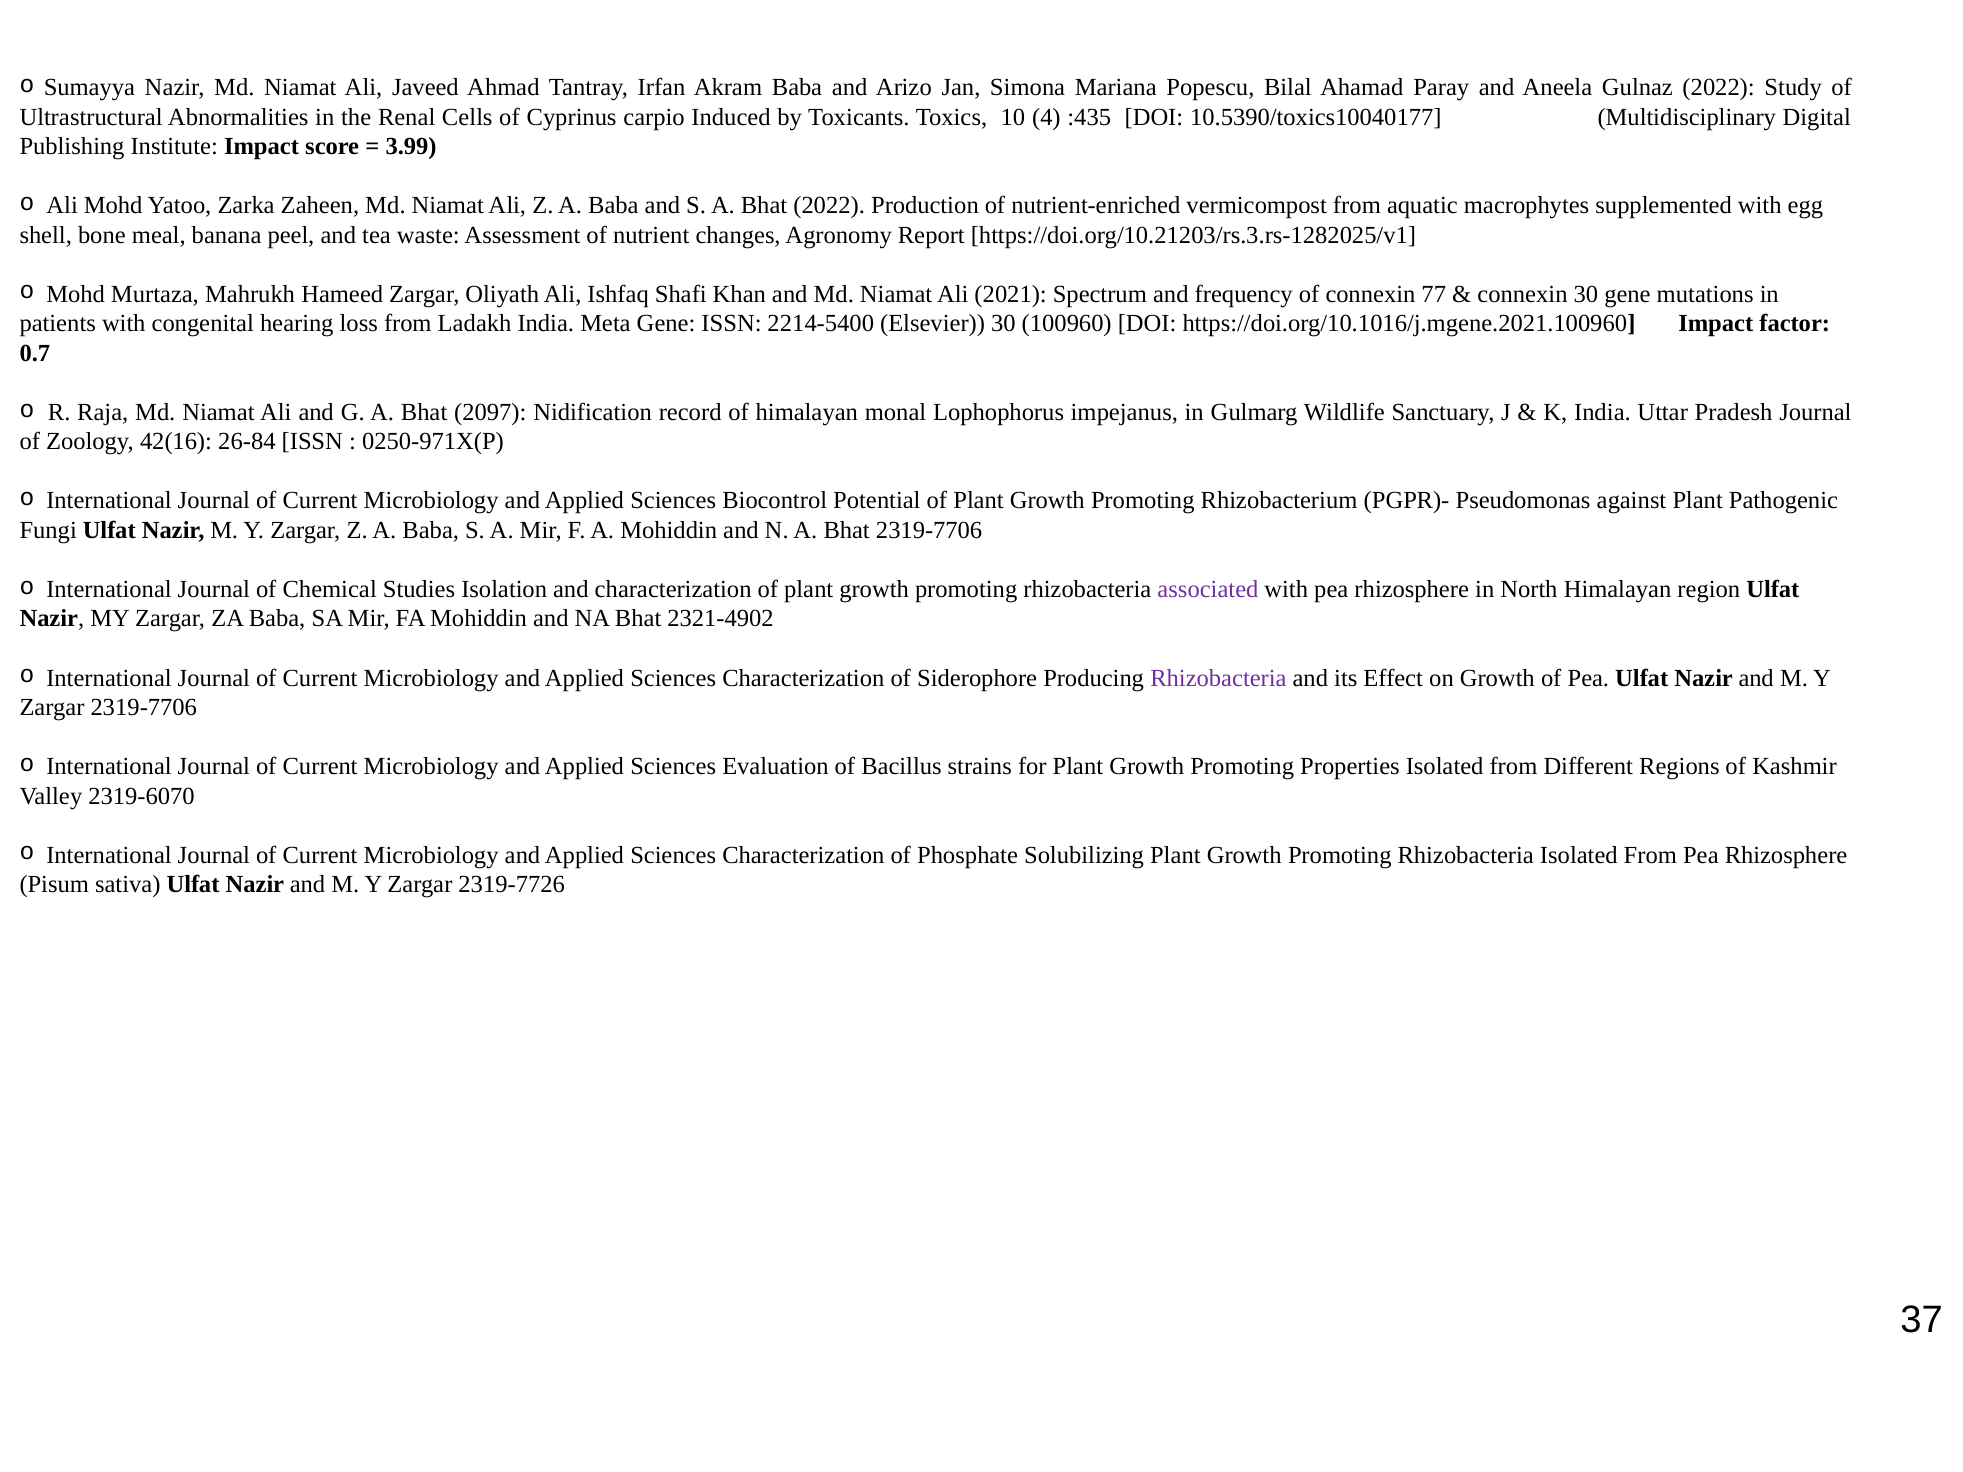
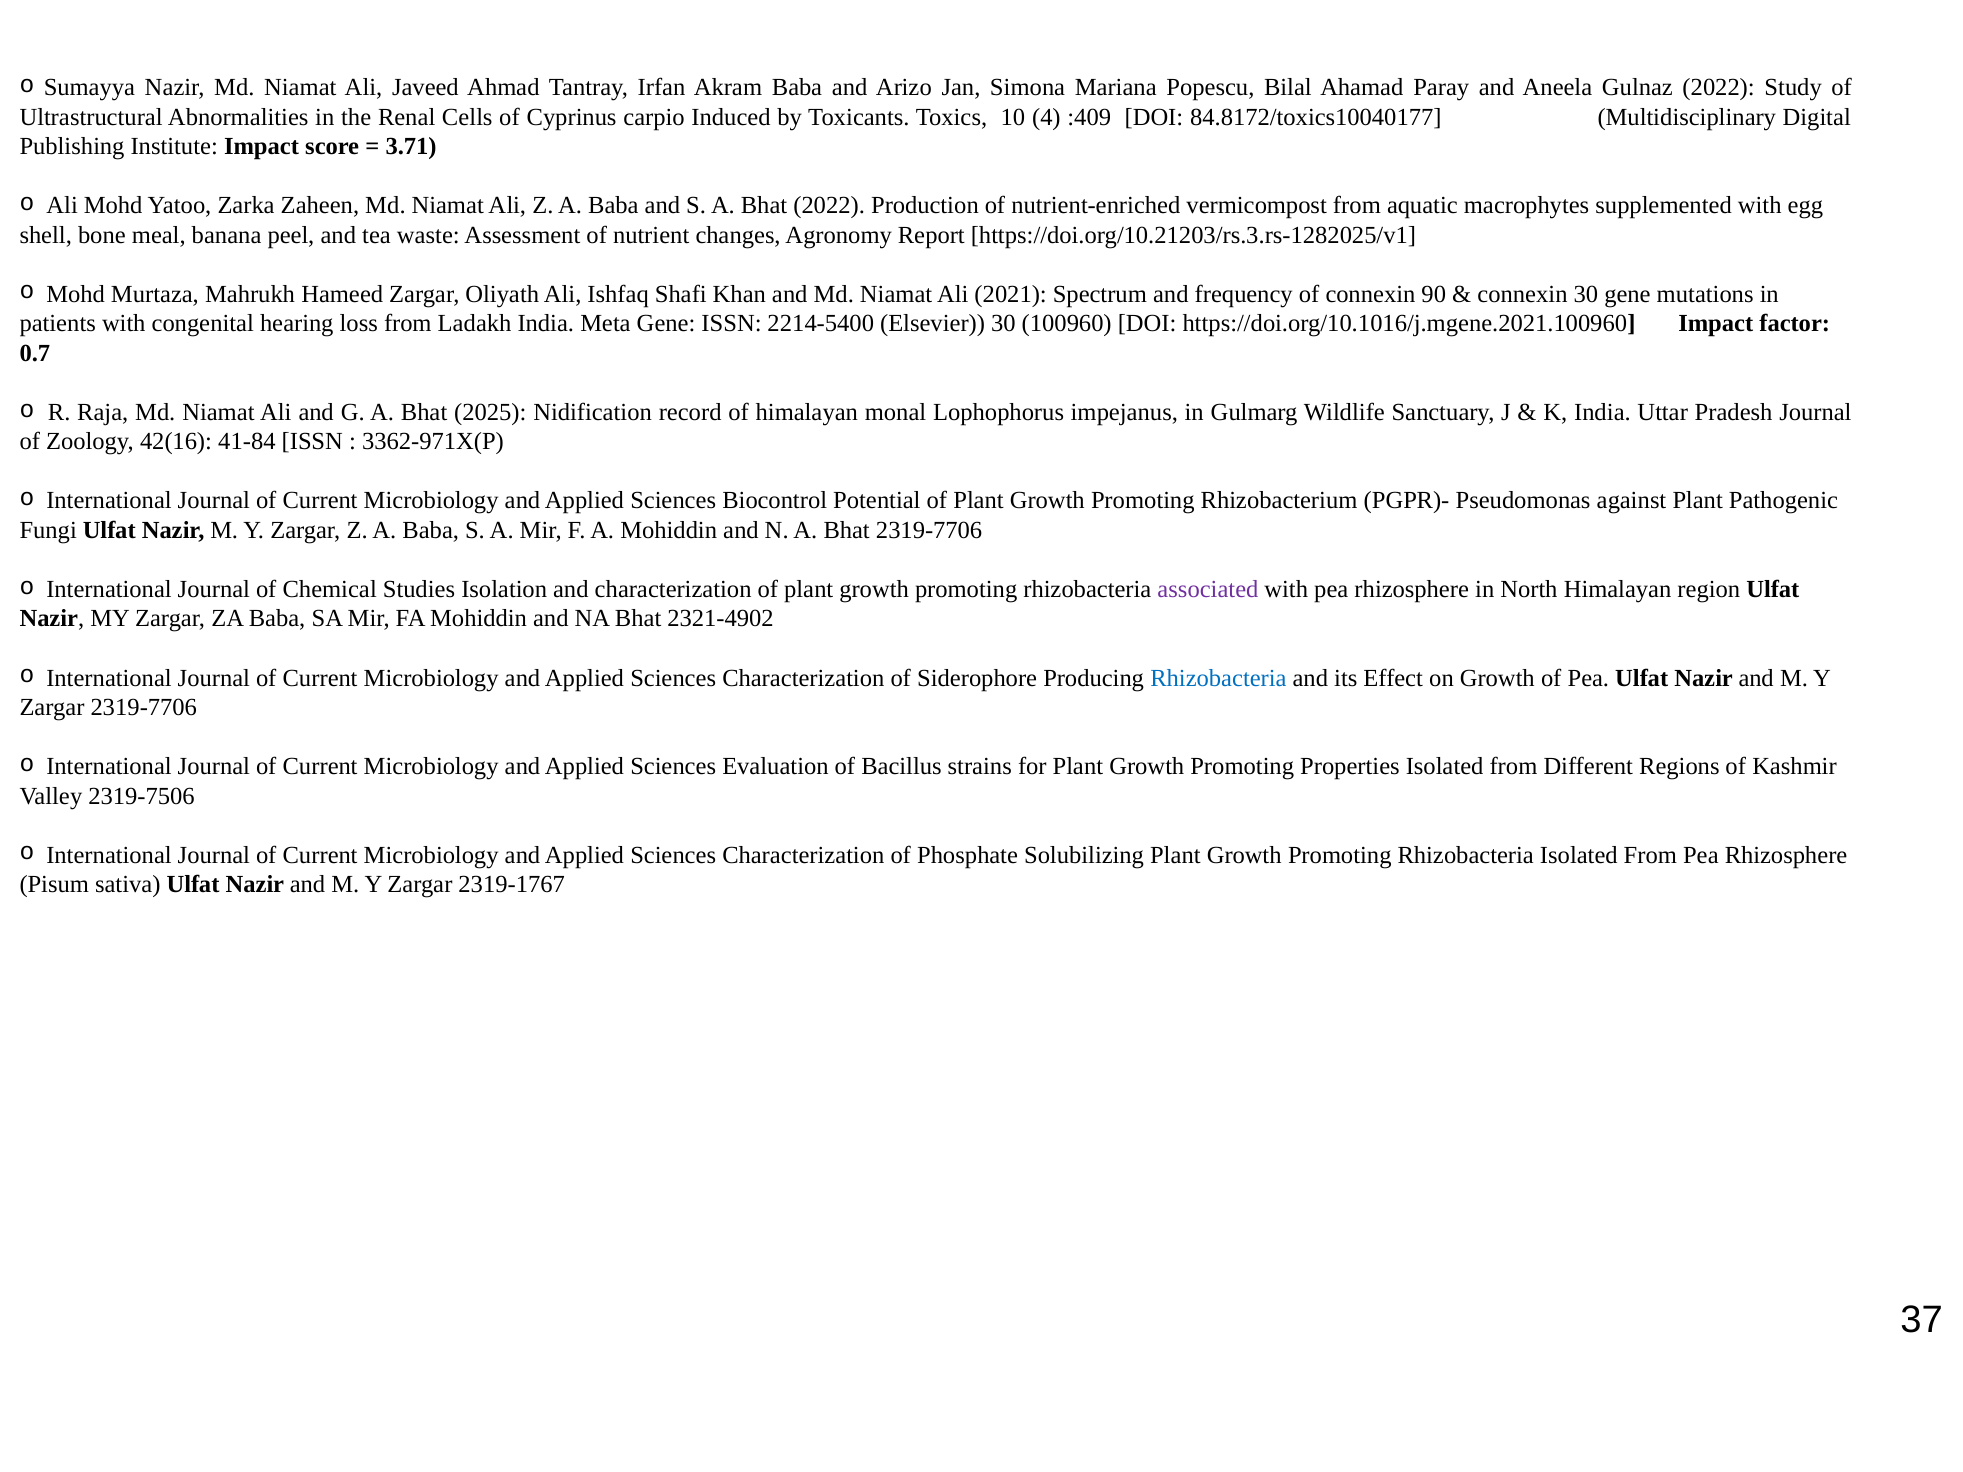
:435: :435 -> :409 (1089, 117)
10.5390/toxics10040177: 10.5390/toxics10040177 -> 84.8172/toxics10040177 (1316, 117)
3.99: 3.99 -> 3.71 (411, 147)
77: 77 -> 90 (1434, 294)
2097: 2097 -> 2025 (490, 412)
26-84: 26-84 -> 41-84 (247, 442)
0250-971X(P: 0250-971X(P -> 3362-971X(P (433, 442)
Rhizobacteria colour: purple -> blue (1218, 678)
2319-6070: 2319-6070 -> 2319-7506 (141, 796)
2319-7726: 2319-7726 -> 2319-1767 (512, 885)
